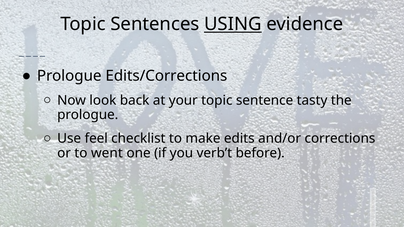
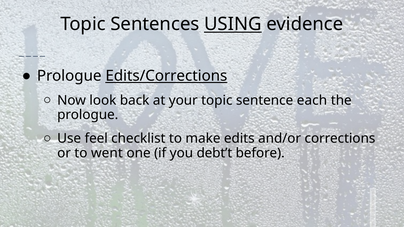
Edits/Corrections underline: none -> present (166, 76)
tasty: tasty -> each (312, 100)
verb’t: verb’t -> debt’t (214, 153)
